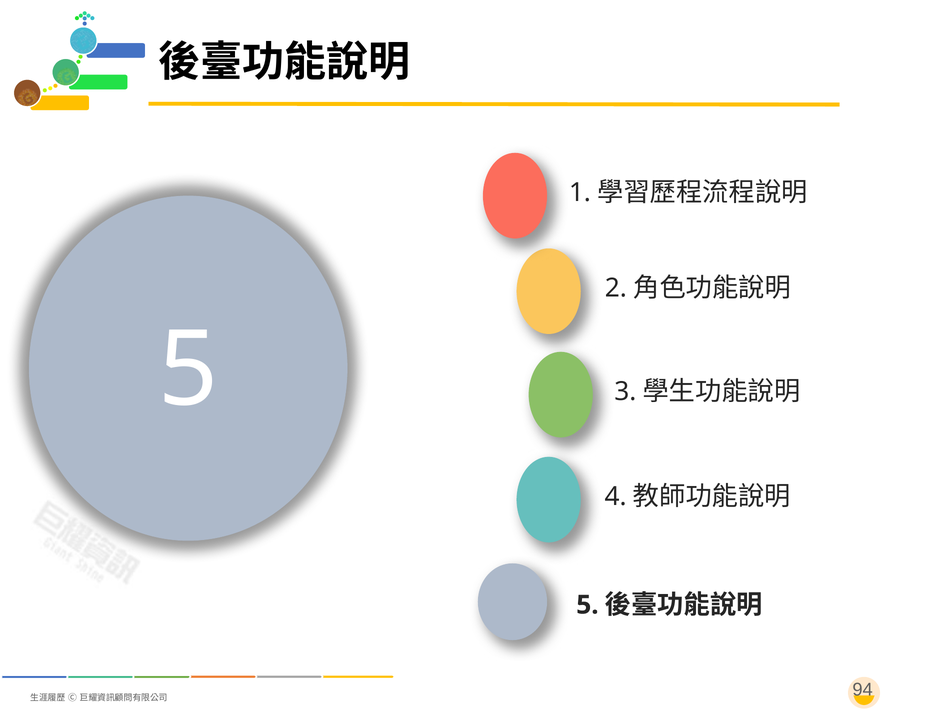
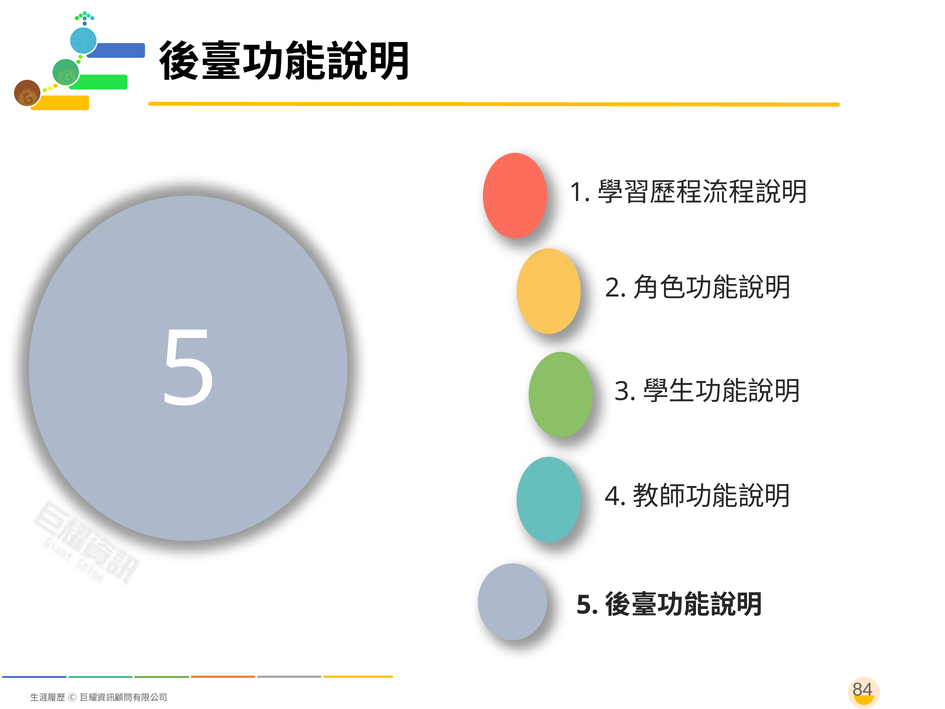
94: 94 -> 84 (863, 689)
